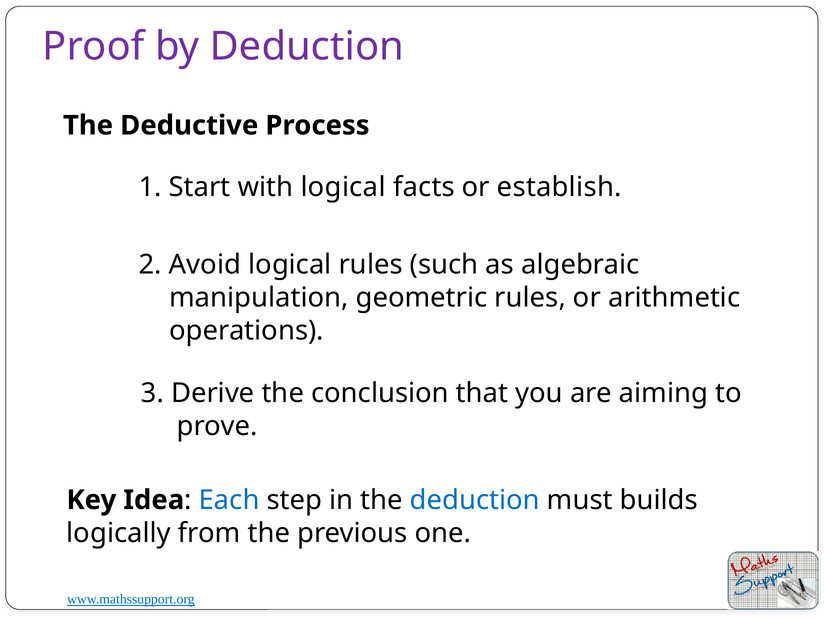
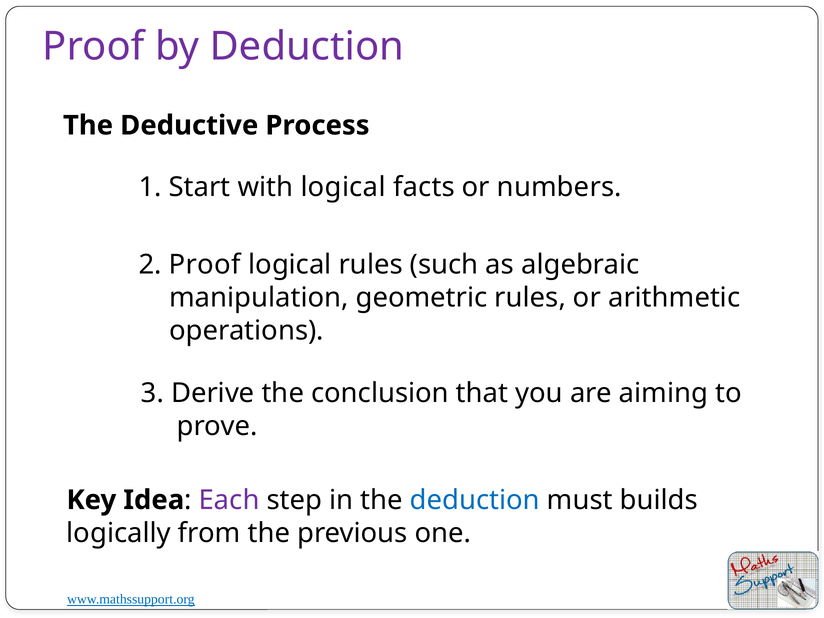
establish: establish -> numbers (559, 187)
2 Avoid: Avoid -> Proof (205, 265)
Each colour: blue -> purple (229, 500)
